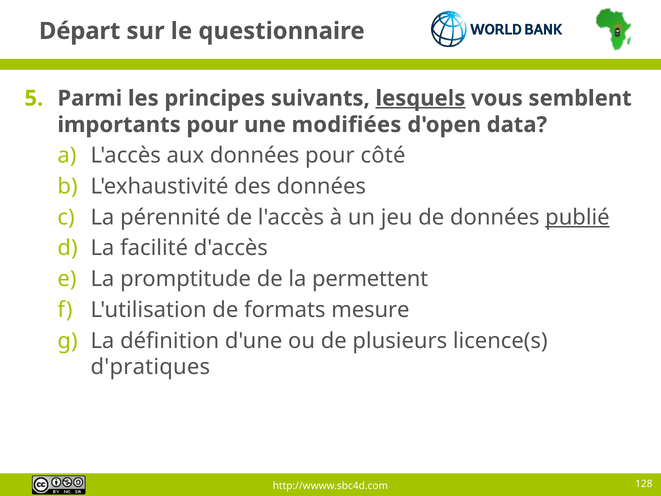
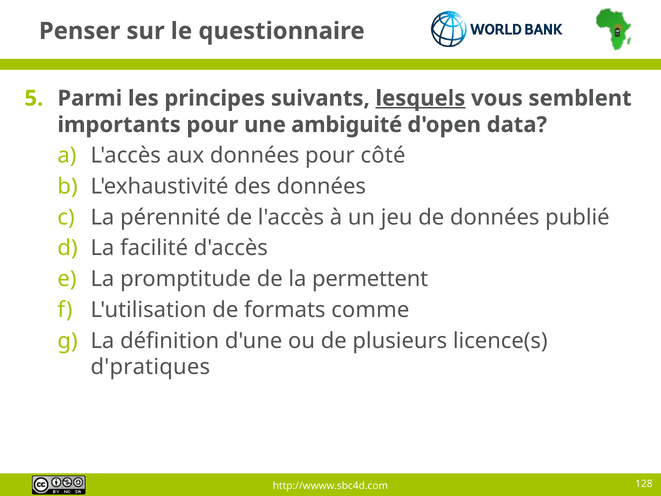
Départ: Départ -> Penser (80, 31)
modifiées: modifiées -> ambiguité (347, 125)
publié underline: present -> none (577, 217)
mesure: mesure -> comme (370, 310)
